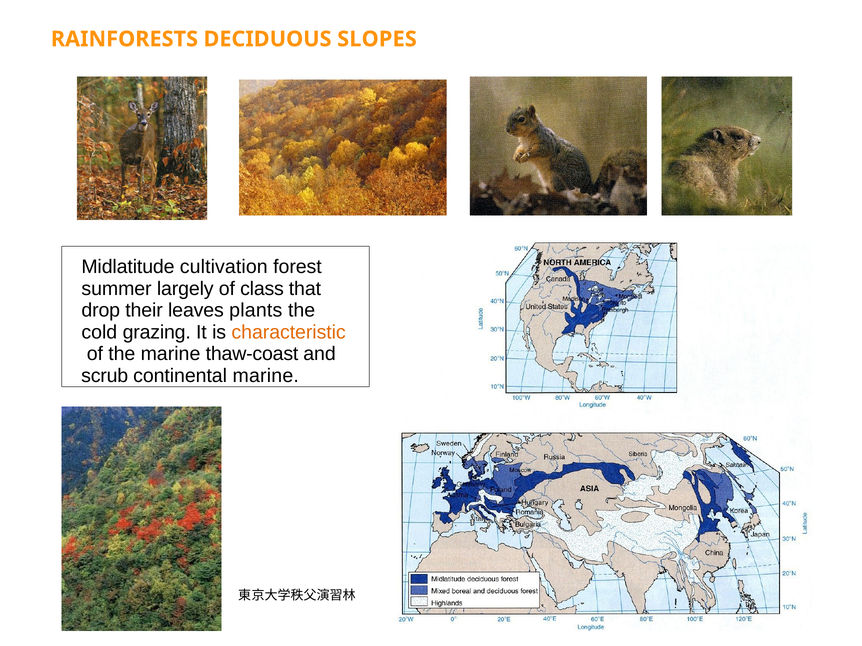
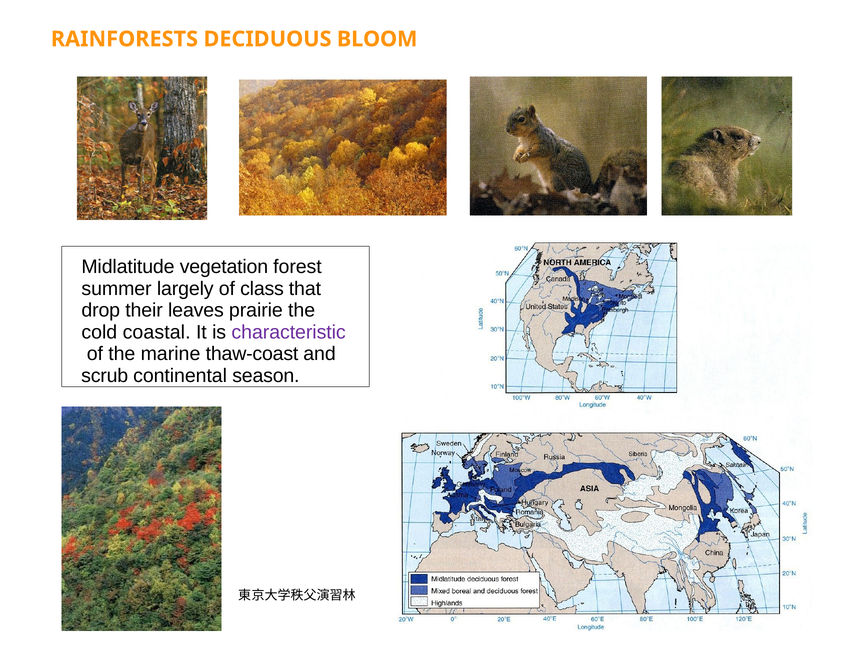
SLOPES: SLOPES -> BLOOM (377, 39)
cultivation: cultivation -> vegetation (224, 267)
plants: plants -> prairie (256, 310)
grazing: grazing -> coastal (157, 332)
characteristic colour: orange -> purple (289, 332)
continental marine: marine -> season (266, 376)
